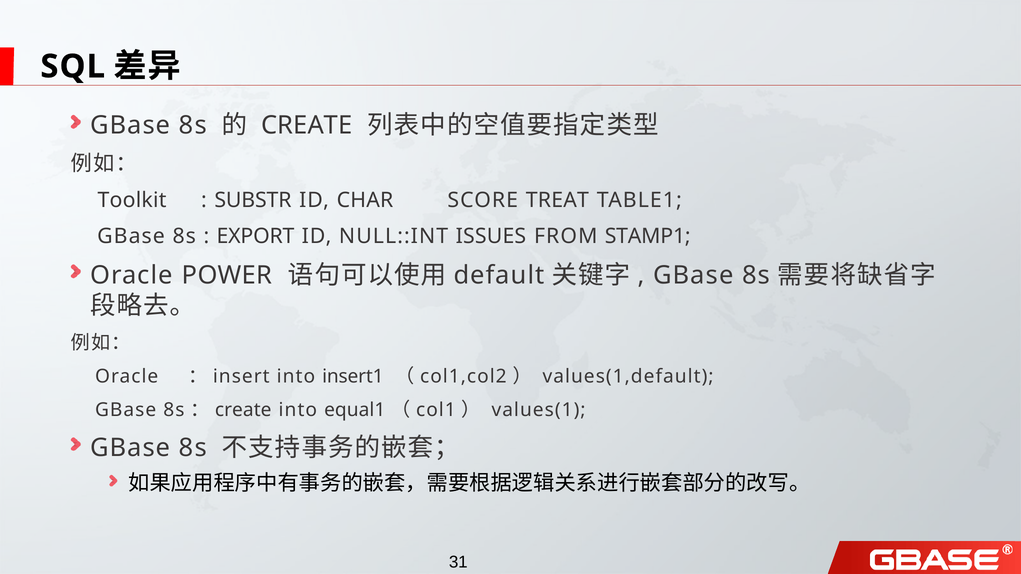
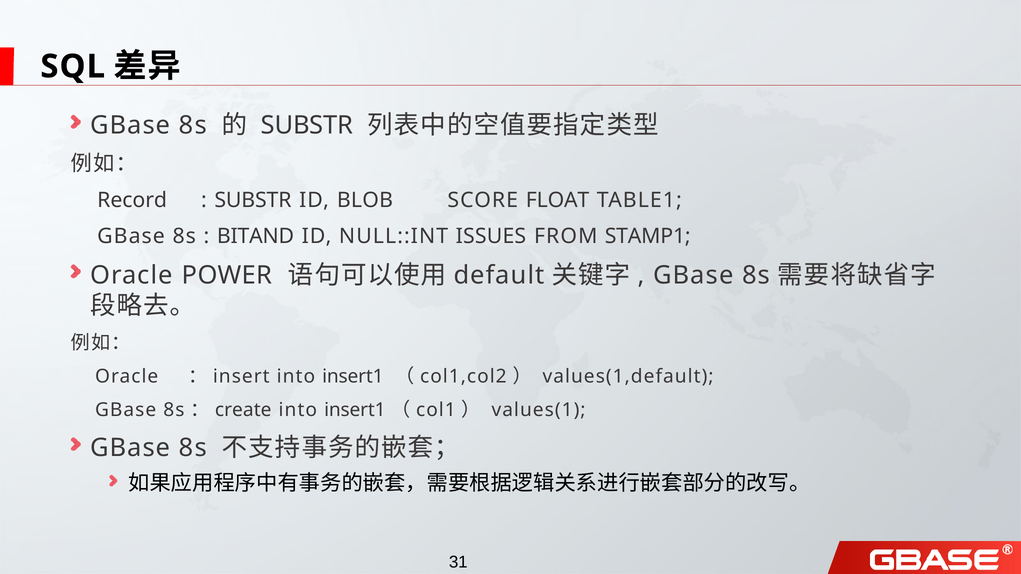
CREATE: CREATE -> SUBSTR (307, 125)
Toolkit: Toolkit -> Record (132, 200)
CHAR: CHAR -> BLOB (365, 200)
TREAT: TREAT -> FLOAT (558, 200)
EXPORT: EXPORT -> BITAND (255, 236)
equal1: equal1 -> insert1 (355, 410)
